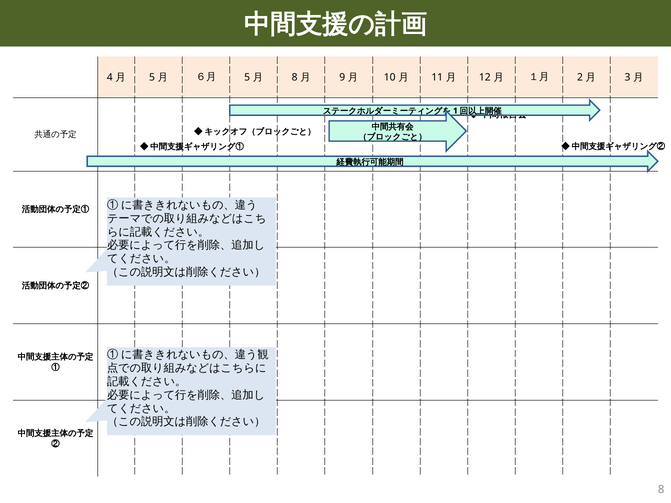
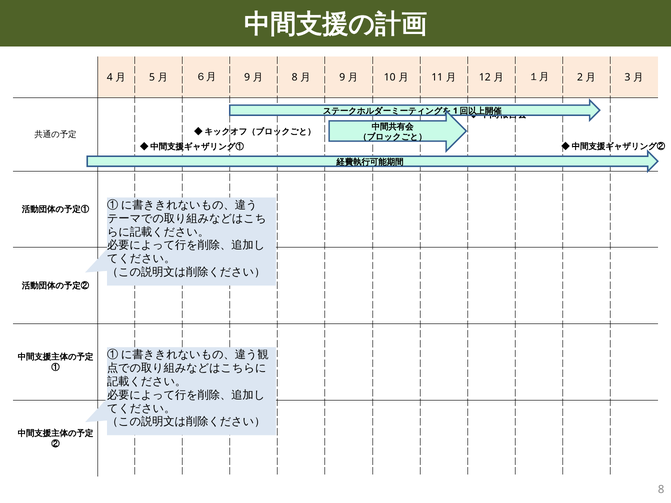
5: 5 -> 9 (247, 78)
